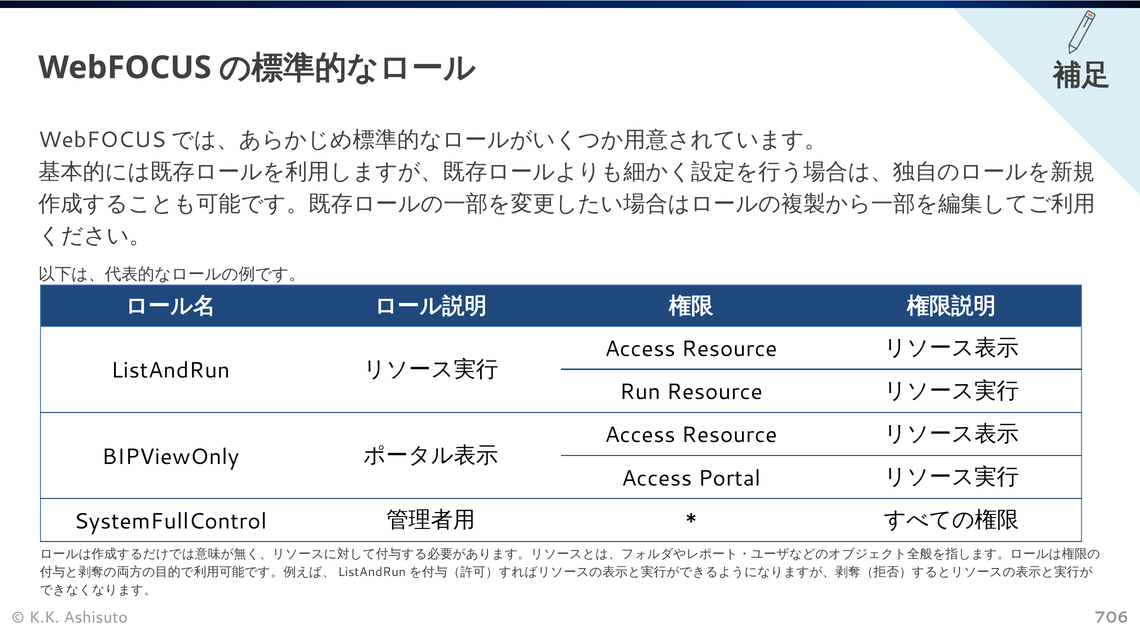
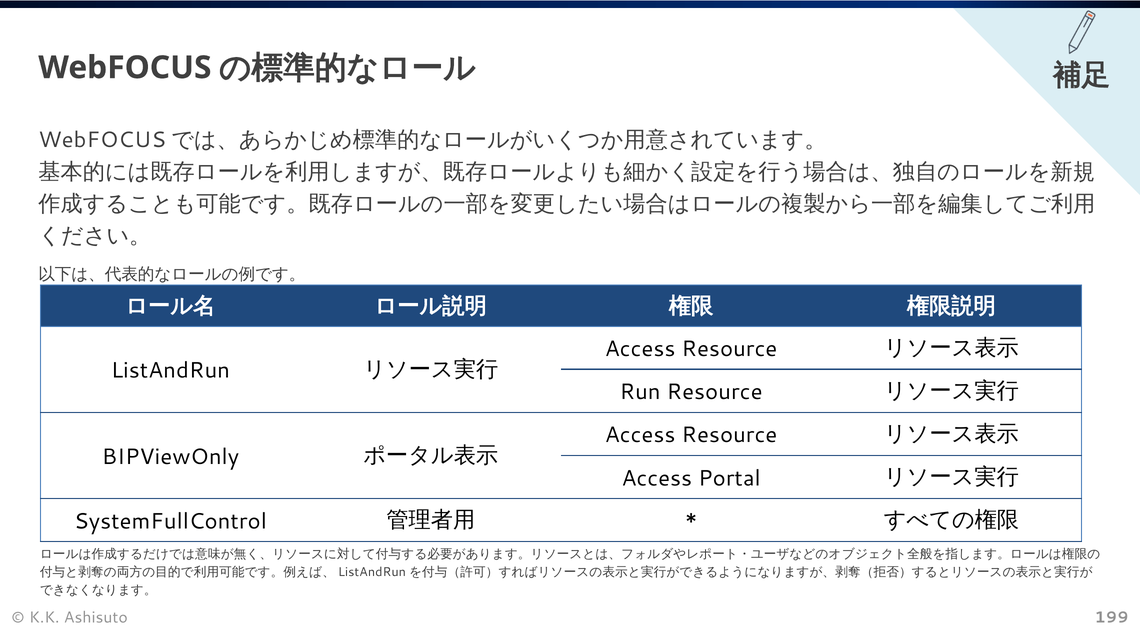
706: 706 -> 199 (1111, 617)
